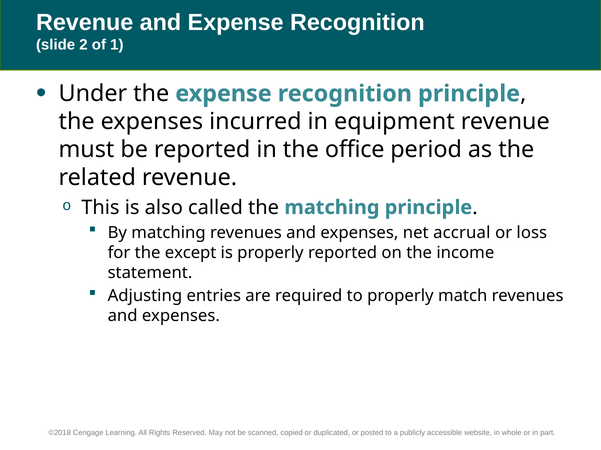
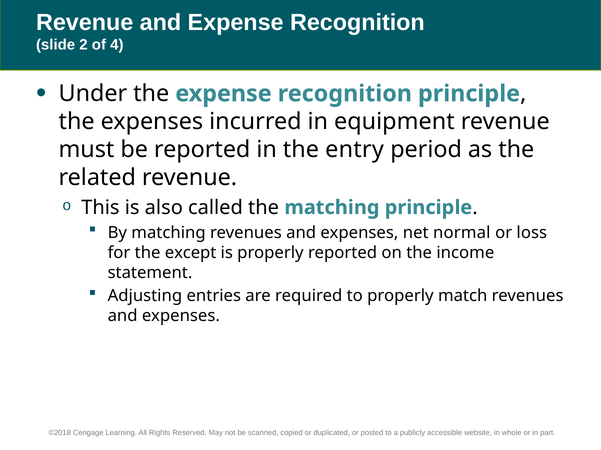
1: 1 -> 4 (117, 45)
office: office -> entry (355, 150)
accrual: accrual -> normal (462, 233)
